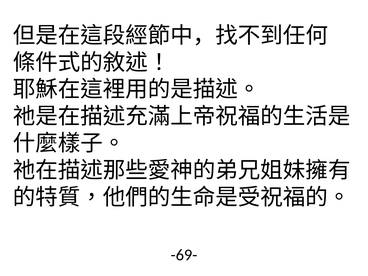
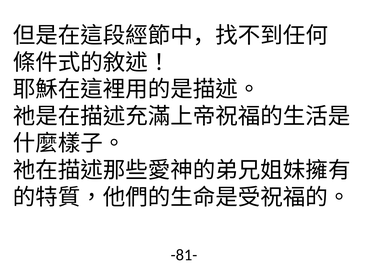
-69-: -69- -> -81- (184, 255)
